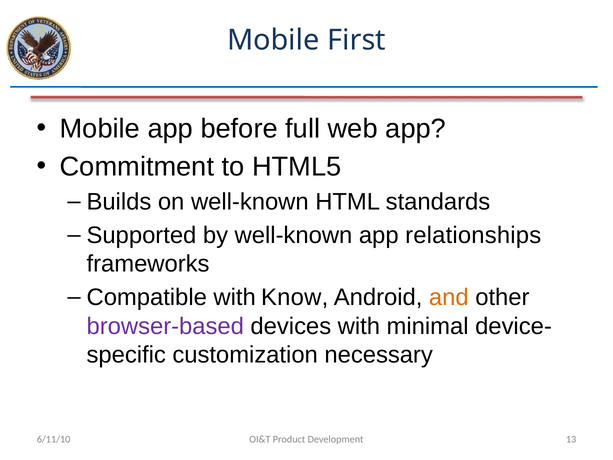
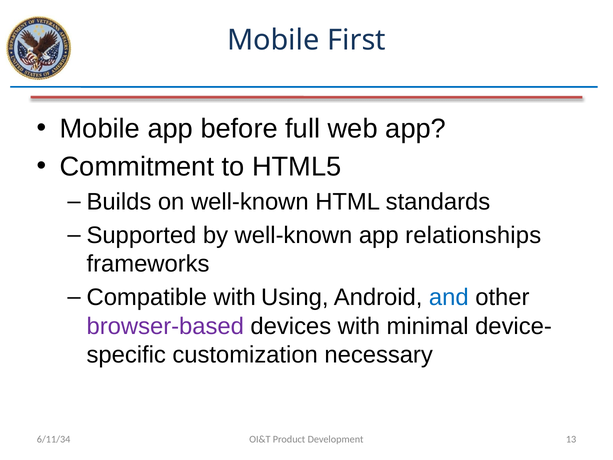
Know: Know -> Using (295, 297)
and colour: orange -> blue (449, 297)
6/11/10: 6/11/10 -> 6/11/34 (54, 439)
